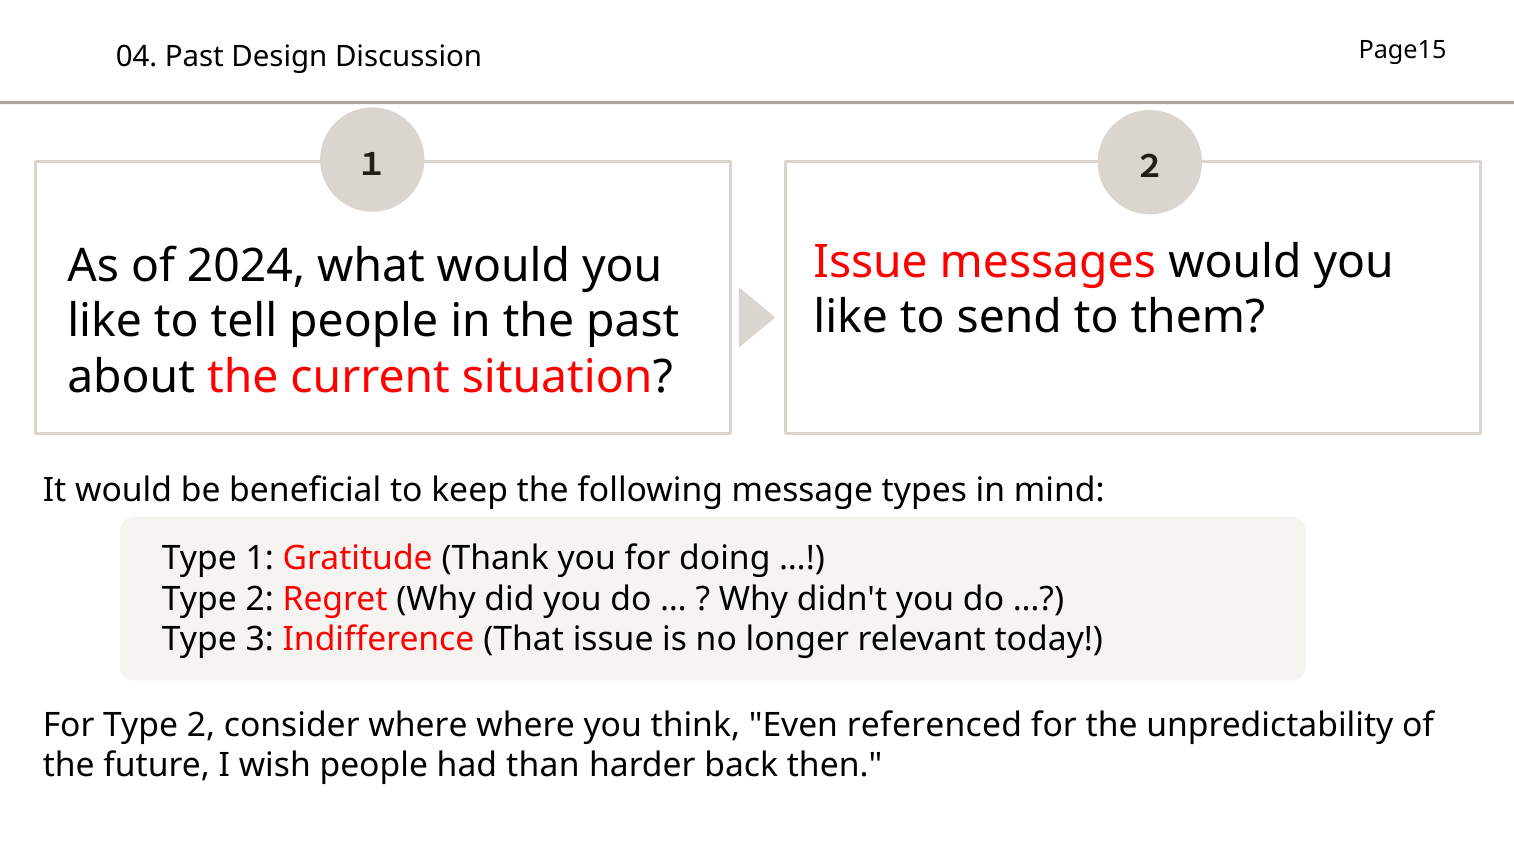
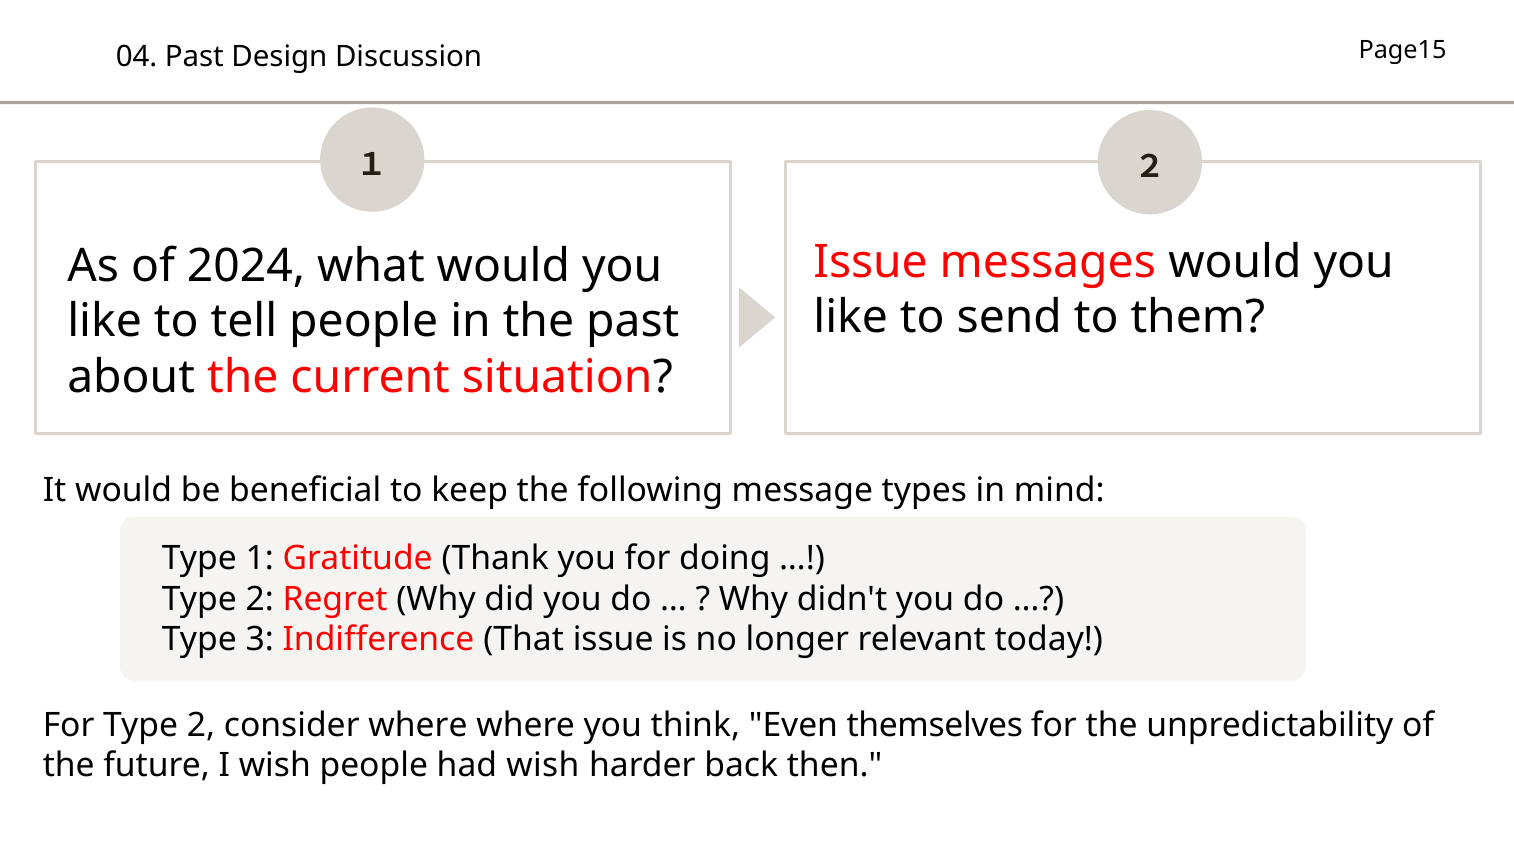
referenced: referenced -> themselves (935, 725)
had than: than -> wish (543, 765)
